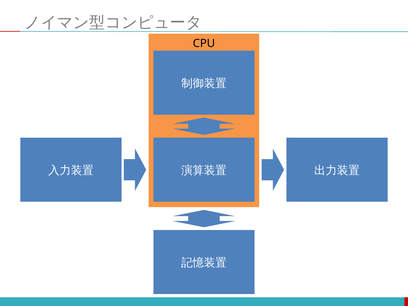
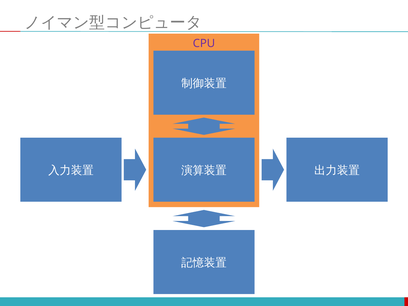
CPU colour: black -> purple (204, 43)
